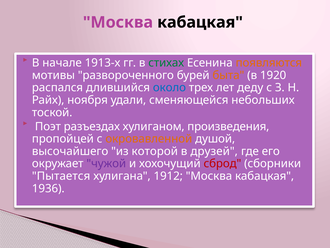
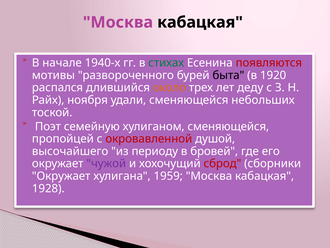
1913-х: 1913-х -> 1940-х (103, 63)
появляются colour: orange -> red (269, 63)
быта colour: orange -> black (228, 75)
около colour: blue -> orange (169, 88)
разъездах: разъездах -> семейную (92, 126)
хулиганом произведения: произведения -> сменяющейся (228, 126)
окровавленной colour: orange -> red (149, 139)
которой: которой -> периоду (155, 151)
друзей: друзей -> бровей (214, 151)
Пытается: Пытается -> Окружает (61, 176)
1912: 1912 -> 1959 (168, 176)
1936: 1936 -> 1928 (48, 188)
